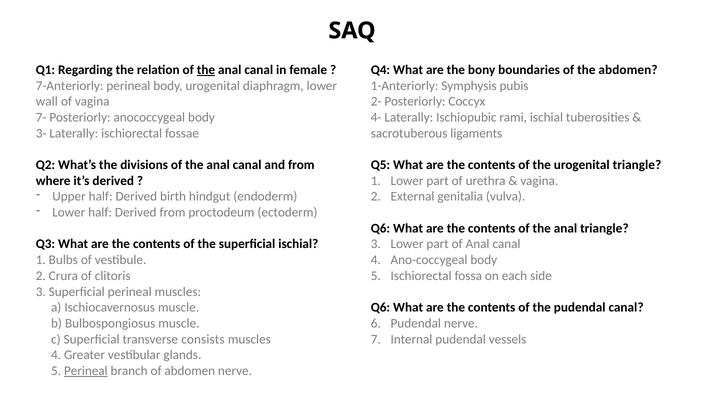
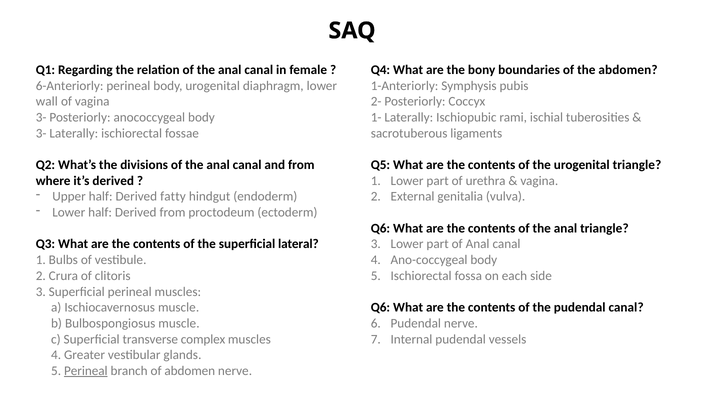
the underline: present -> none (206, 70)
7-Anteriorly: 7-Anteriorly -> 6-Anteriorly (70, 86)
7-: 7- -> 3- (41, 117)
4-: 4- -> 1- (376, 117)
birth: birth -> fatty (173, 197)
superficial ischial: ischial -> lateral (298, 244)
consists: consists -> complex (203, 339)
